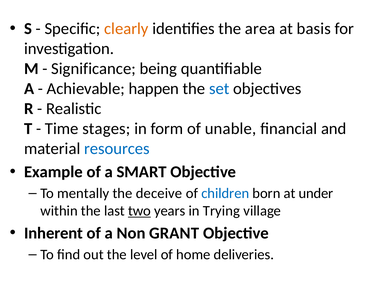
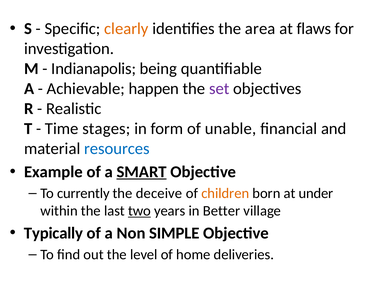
basis: basis -> flaws (314, 29)
Significance: Significance -> Indianapolis (94, 69)
set colour: blue -> purple (219, 89)
SMART underline: none -> present (142, 172)
mentally: mentally -> currently (83, 194)
children colour: blue -> orange (225, 194)
Trying: Trying -> Better (221, 211)
Inherent: Inherent -> Typically (54, 233)
GRANT: GRANT -> SIMPLE (174, 233)
